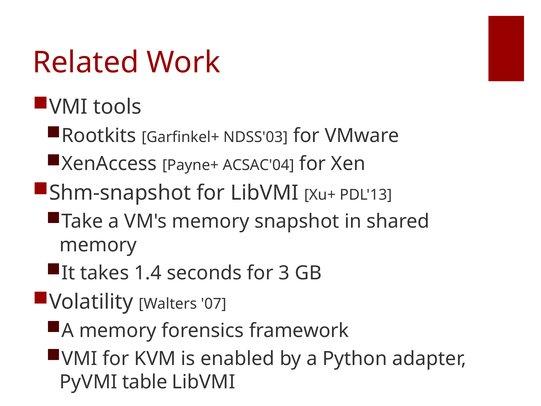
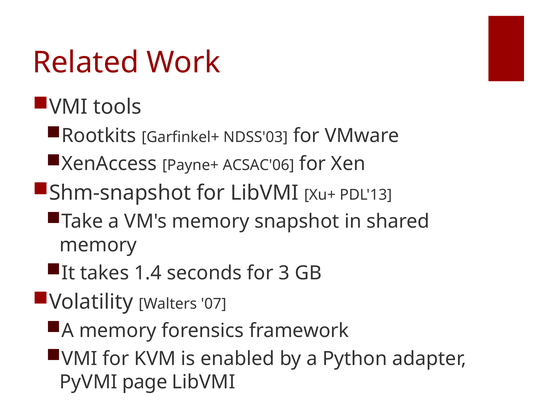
ACSAC'04: ACSAC'04 -> ACSAC'06 (258, 165)
table: table -> page (145, 382)
